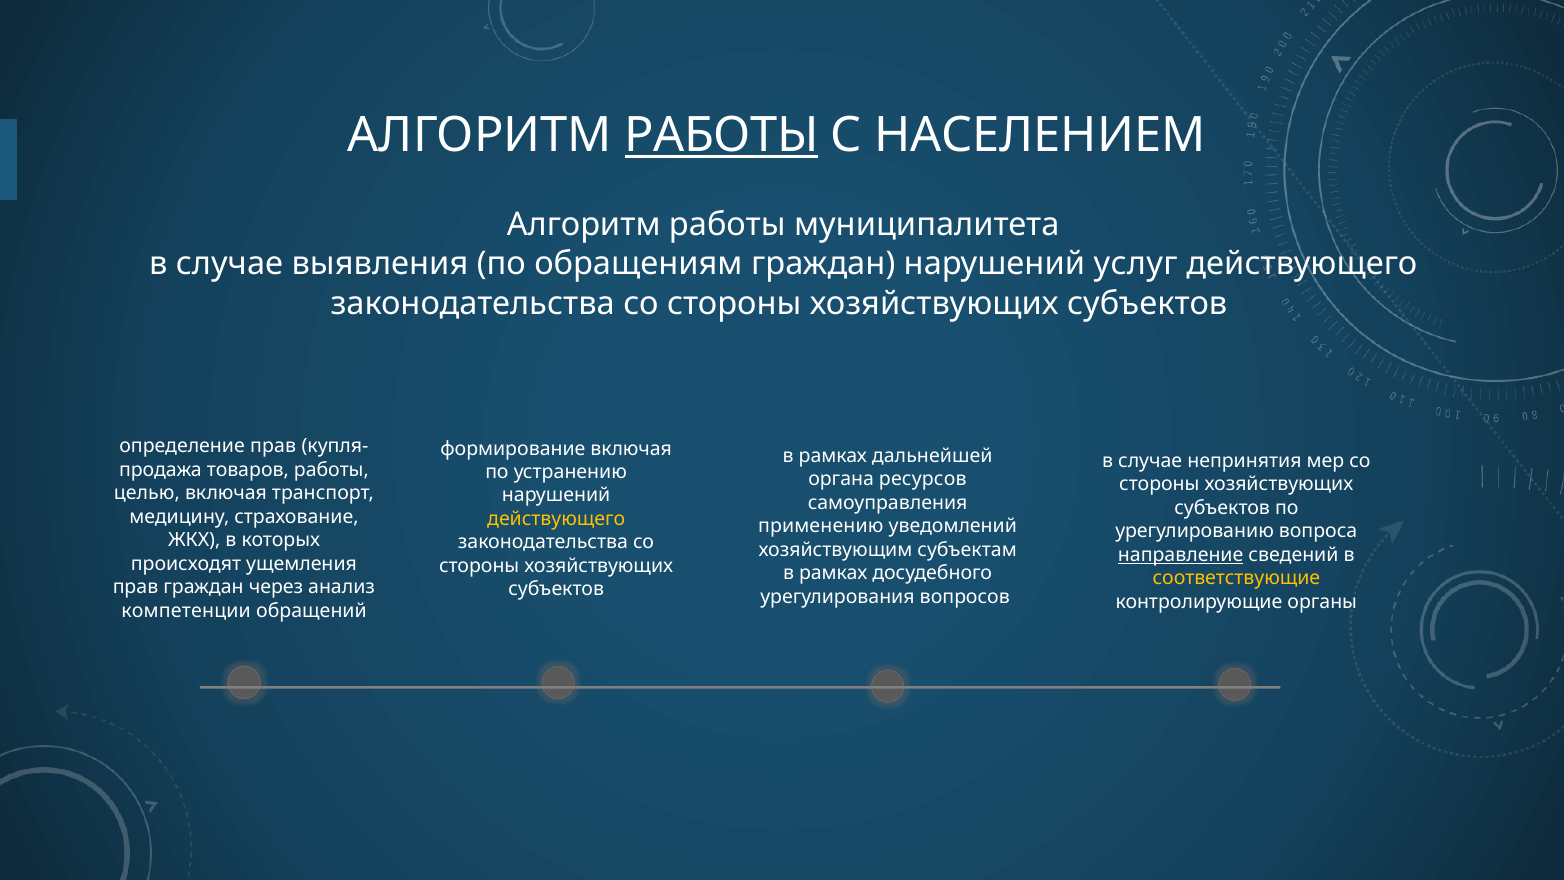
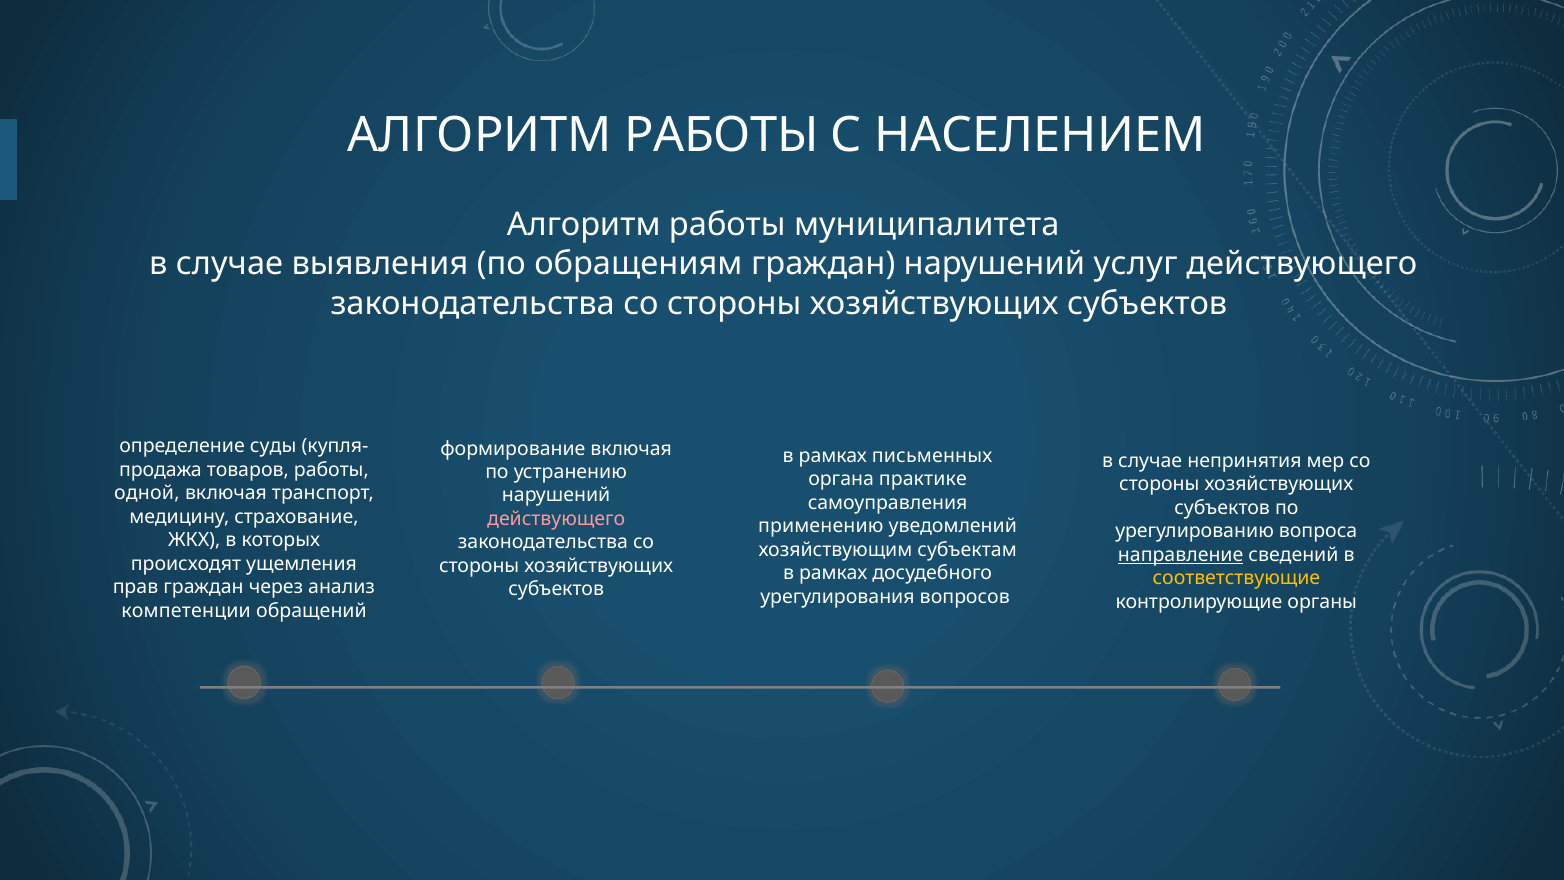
РАБОТЫ underline: present -> none (722, 135)
определение прав: прав -> суды (273, 446)
дальнейшей: дальнейшей -> письменных (932, 456)
ресурсов: ресурсов -> практике (923, 479)
целью: целью -> одной (147, 493)
действующего colour: yellow -> pink (556, 519)
